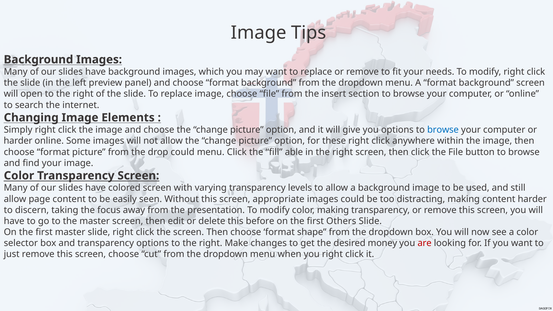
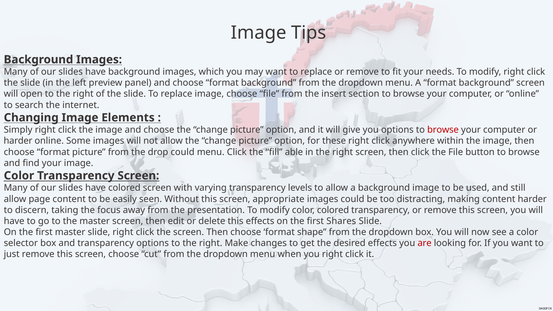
browse colour: blue -> red (443, 130)
color making: making -> colored (333, 210)
this before: before -> effects (260, 221)
Others: Others -> Shares (341, 221)
desired money: money -> effects (382, 243)
